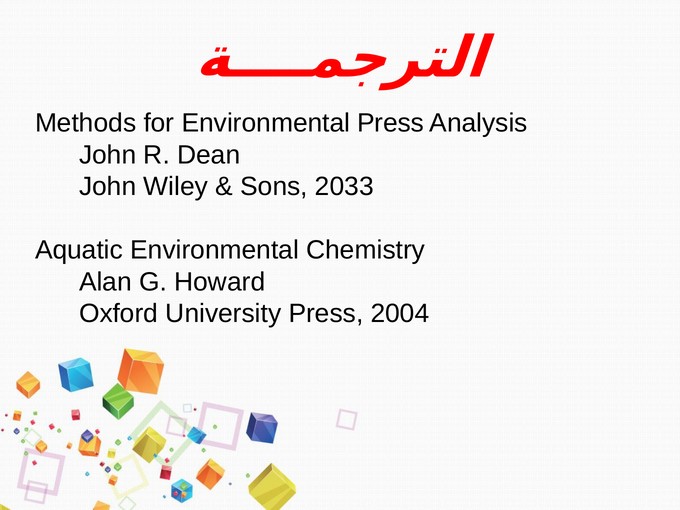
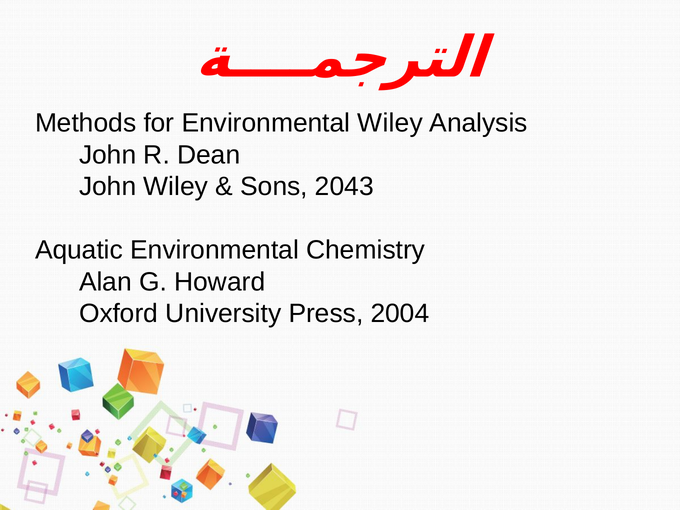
Environmental Press: Press -> Wiley (390, 123)
2033: 2033 -> 2043 (344, 187)
